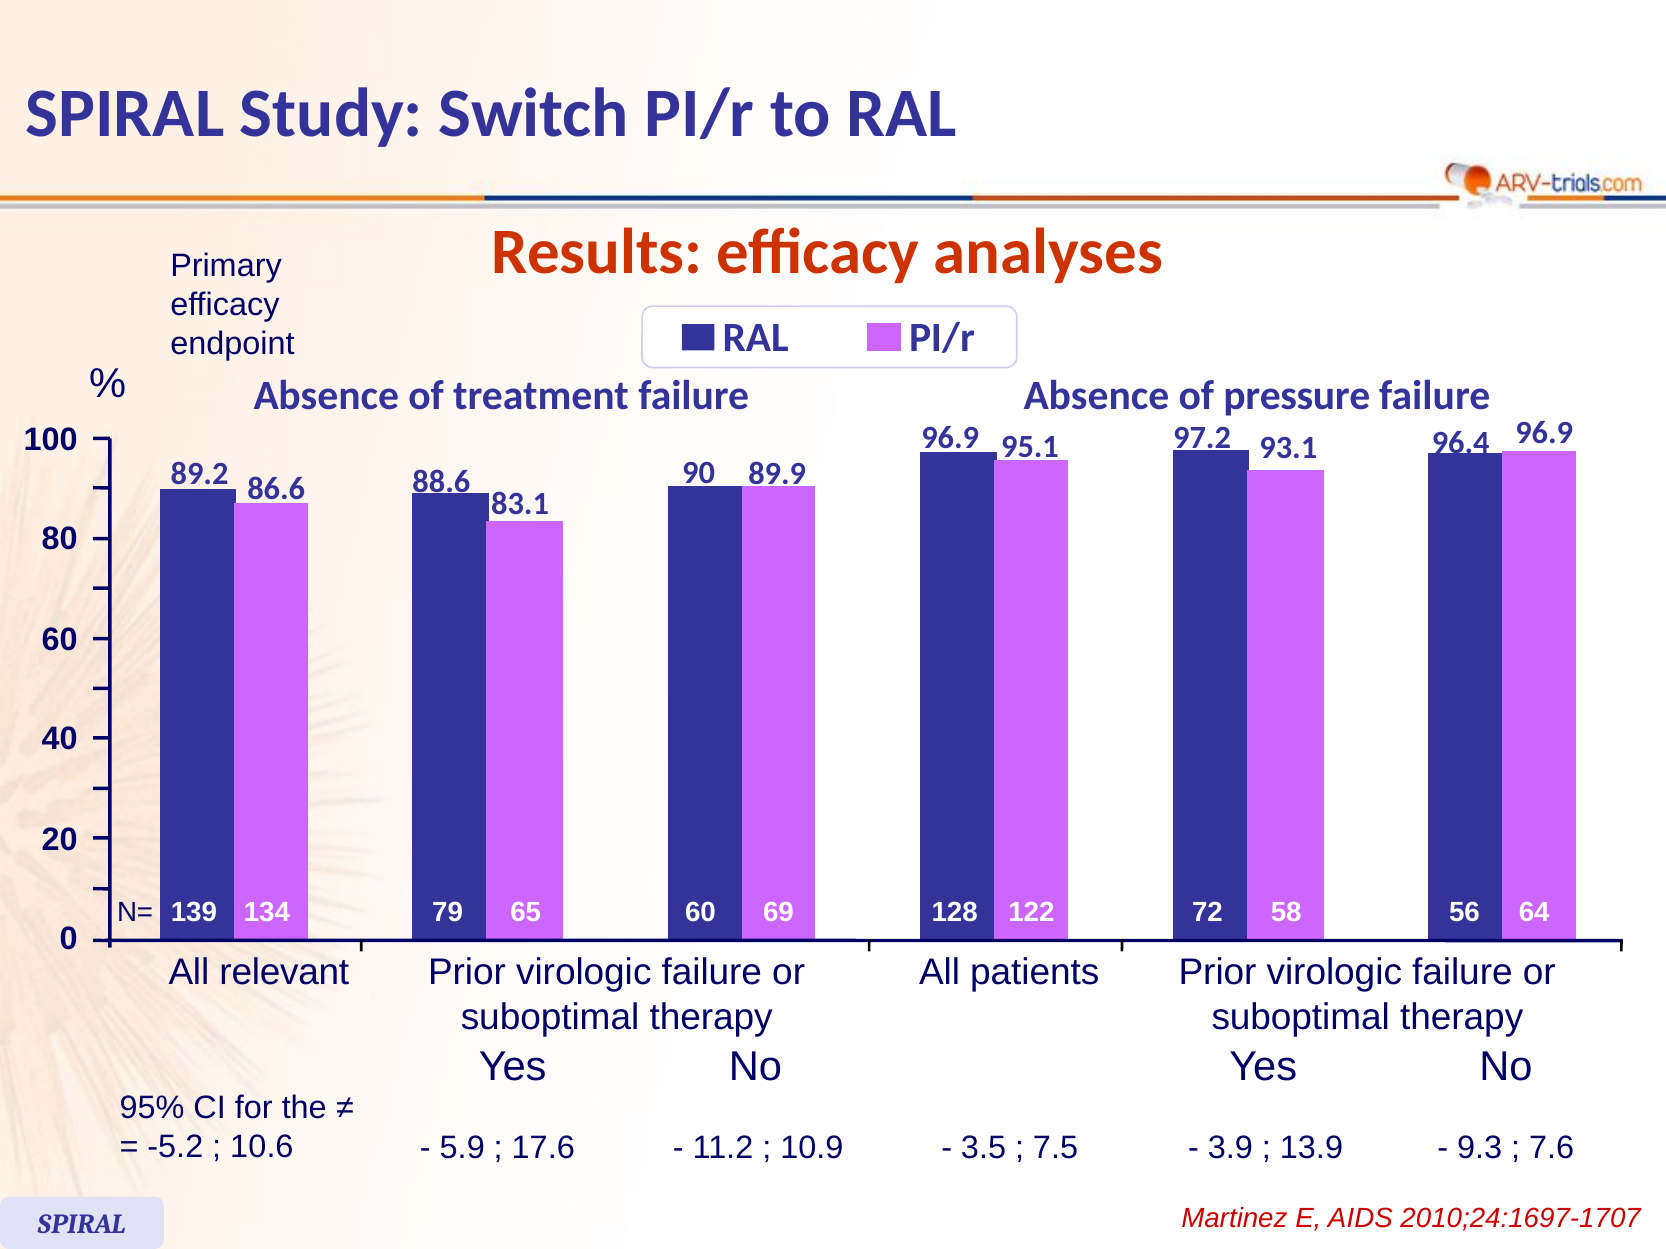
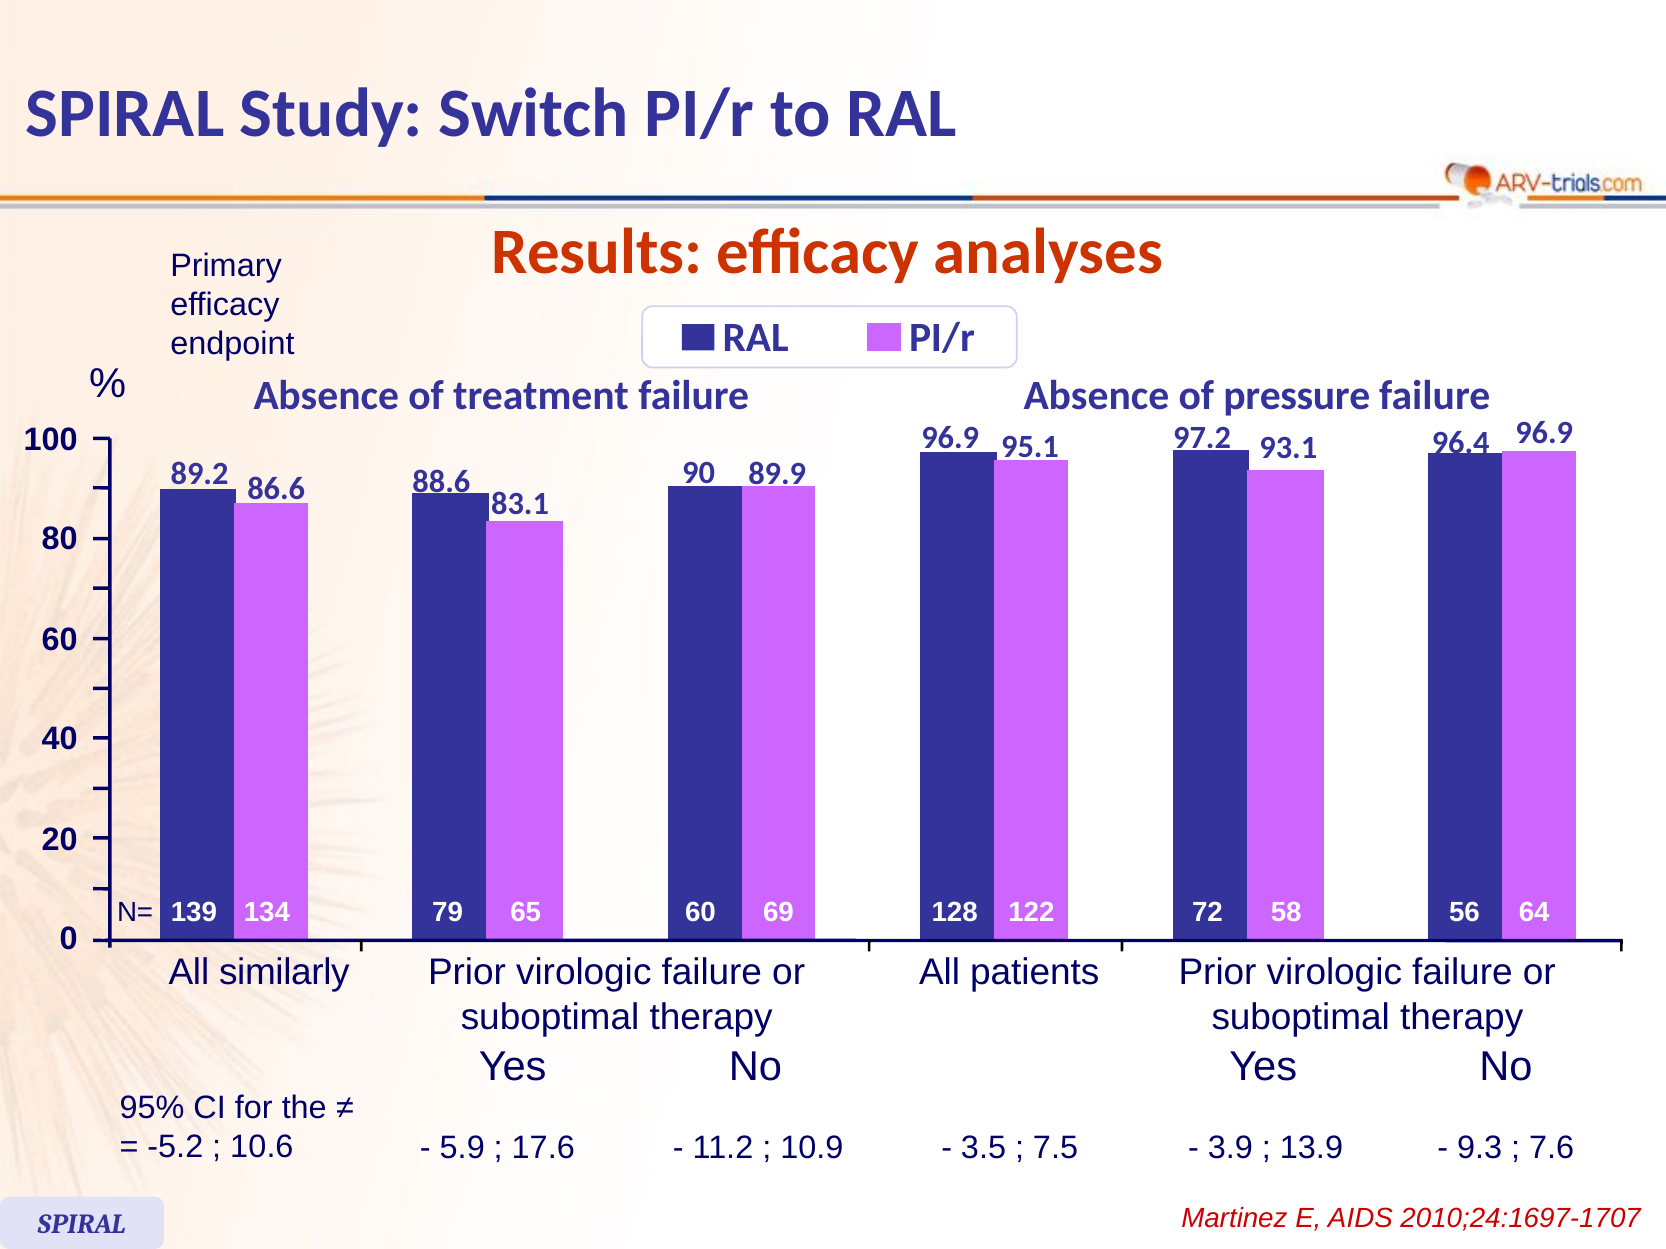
relevant: relevant -> similarly (284, 973)
